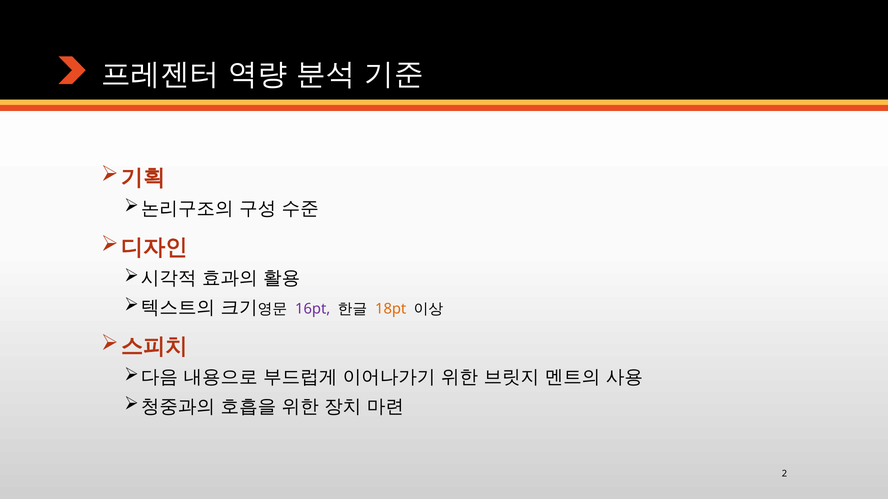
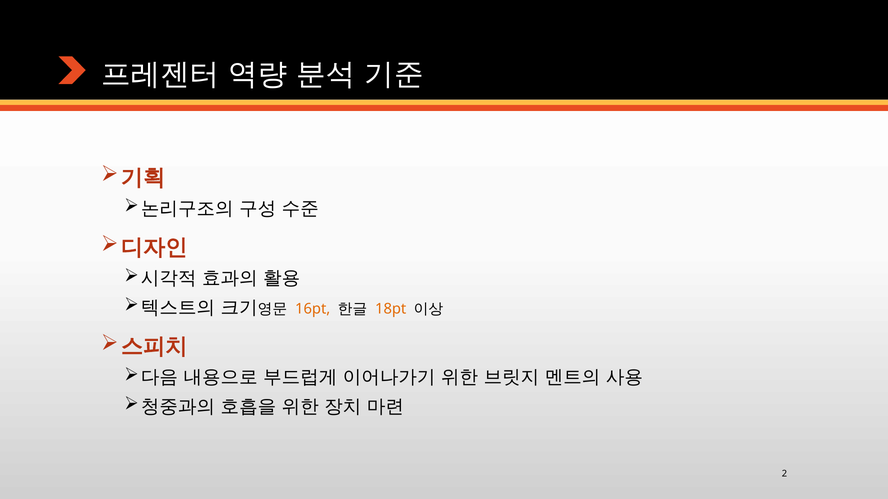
16pt colour: purple -> orange (313, 309)
